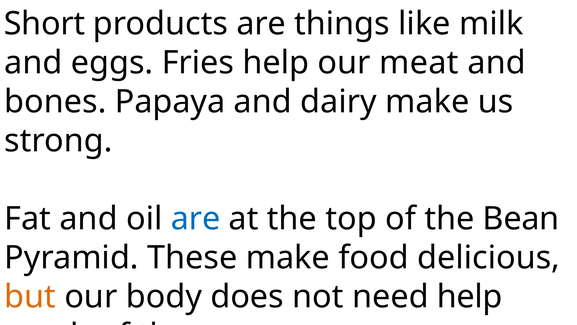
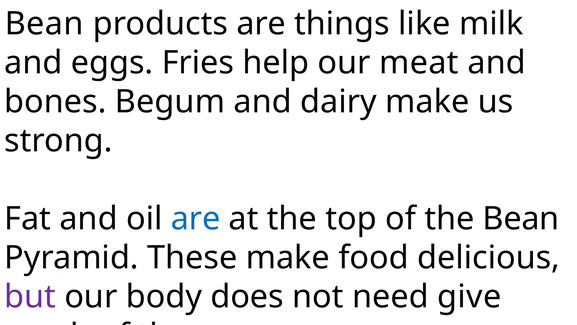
Short: Short -> Bean (44, 24)
Papaya: Papaya -> Begum (170, 102)
but colour: orange -> purple (30, 296)
need help: help -> give (469, 296)
